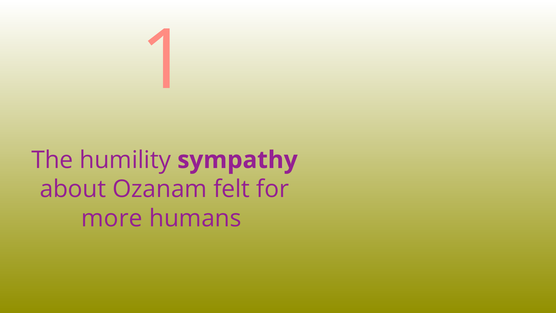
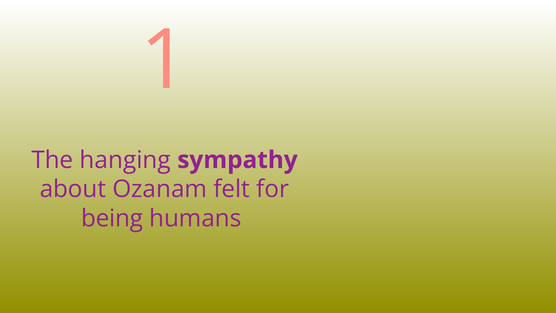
humility: humility -> hanging (125, 160)
more: more -> being (112, 218)
